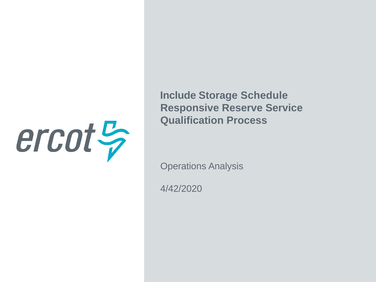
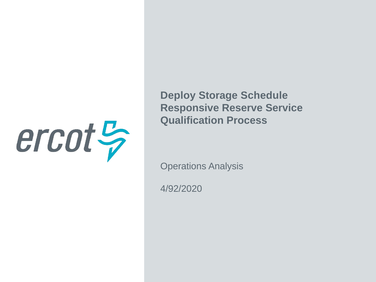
Include: Include -> Deploy (178, 95)
4/42/2020: 4/42/2020 -> 4/92/2020 (181, 189)
